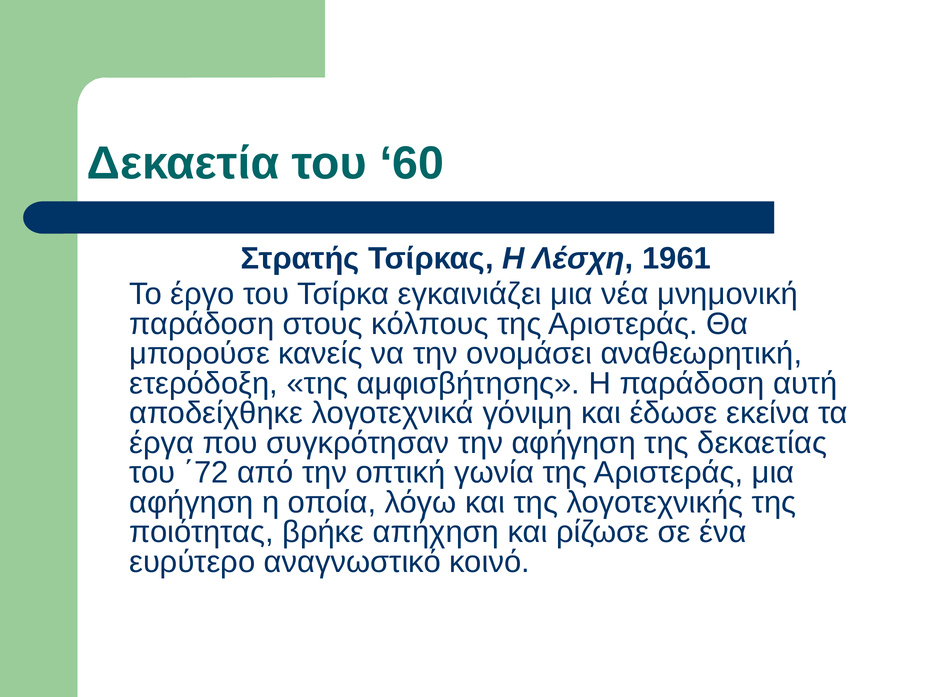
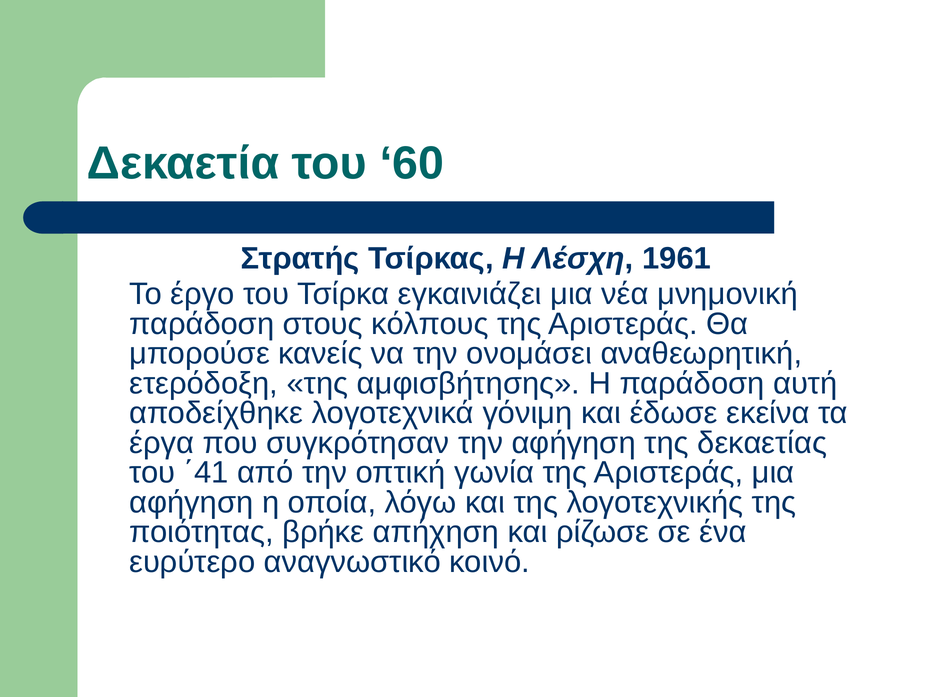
΄72: ΄72 -> ΄41 (206, 473)
